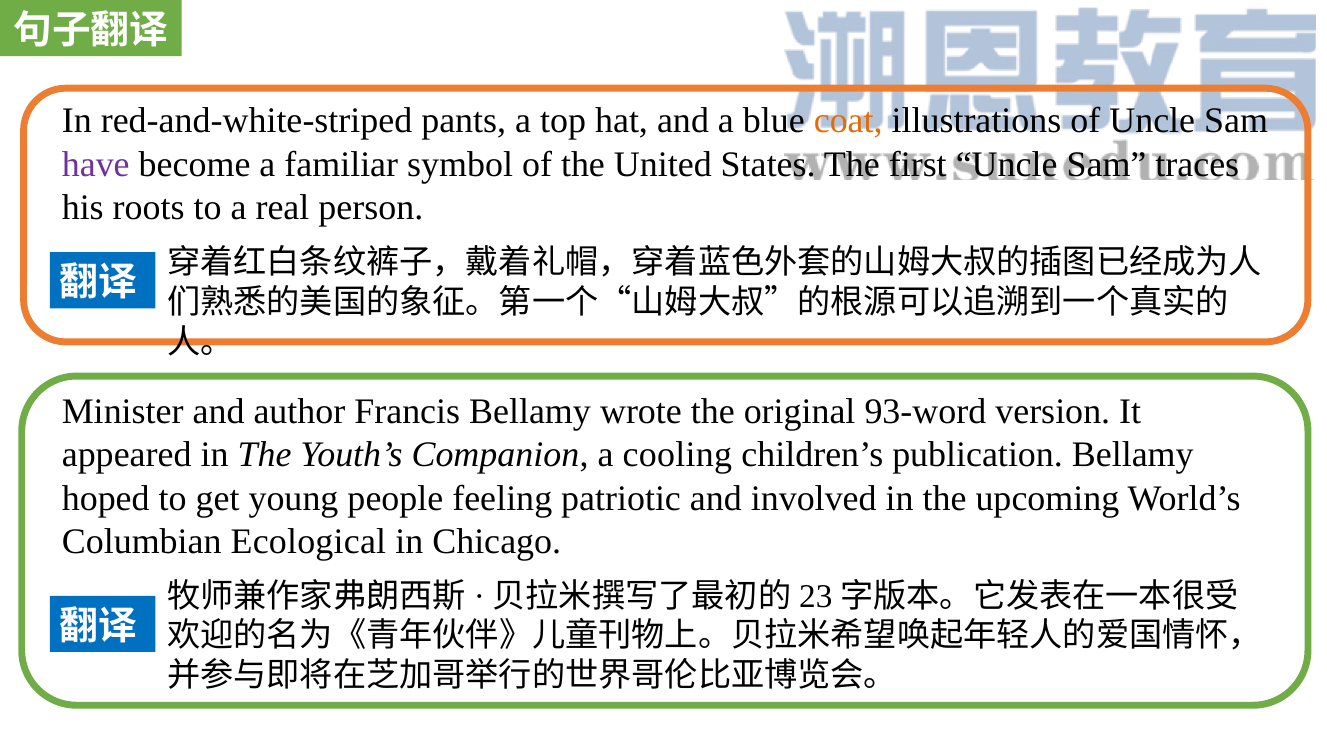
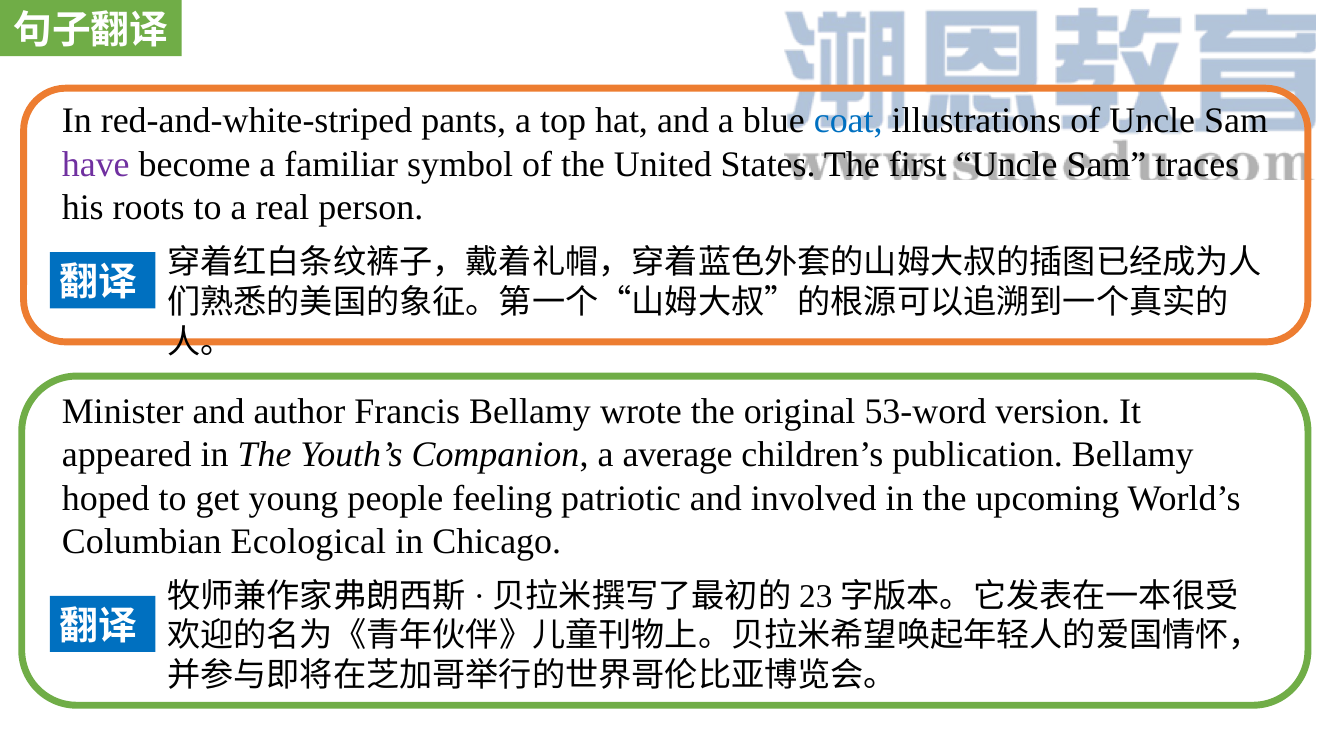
coat colour: orange -> blue (848, 121)
93-word: 93-word -> 53-word (925, 412)
cooling: cooling -> average (678, 455)
